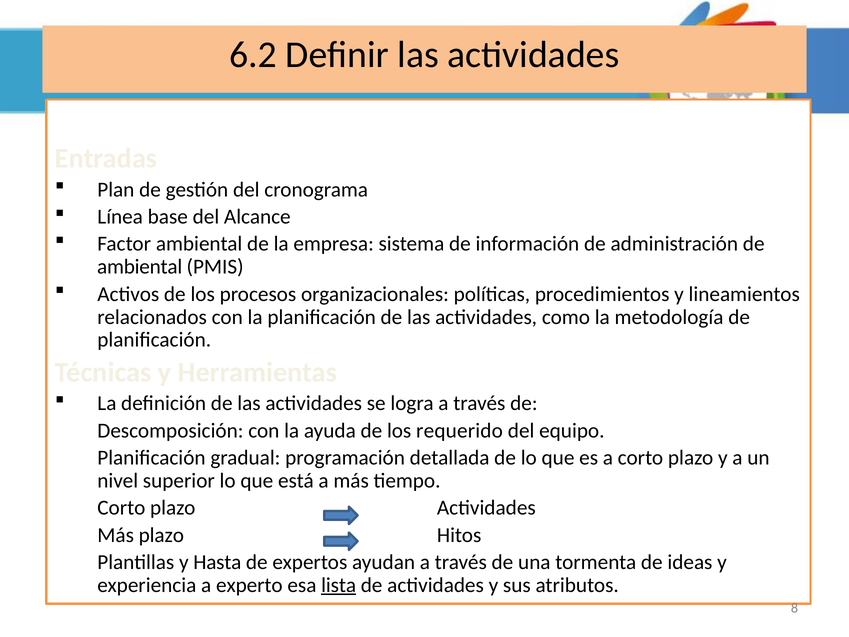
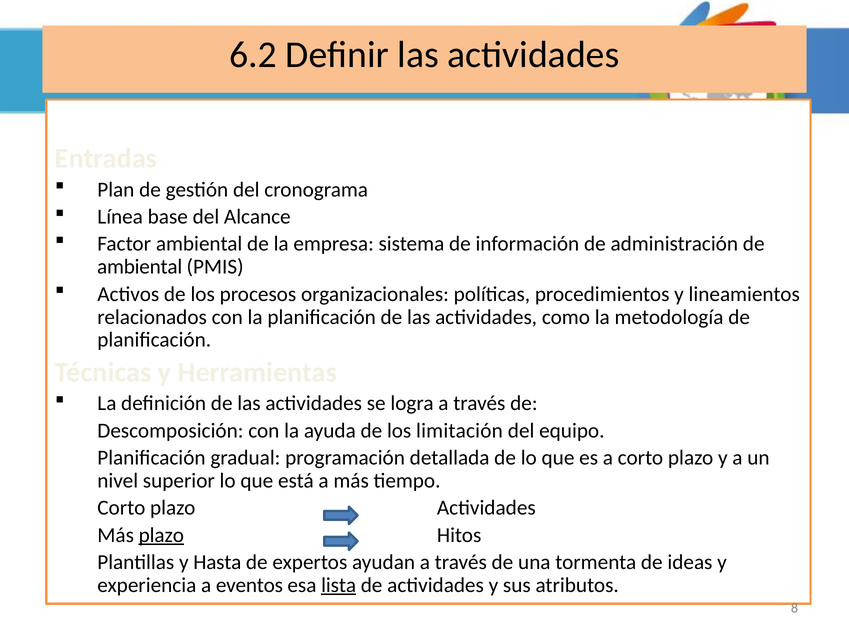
requerido: requerido -> limitación (459, 430)
plazo underline: none -> present (161, 535)
experto: experto -> eventos (249, 585)
